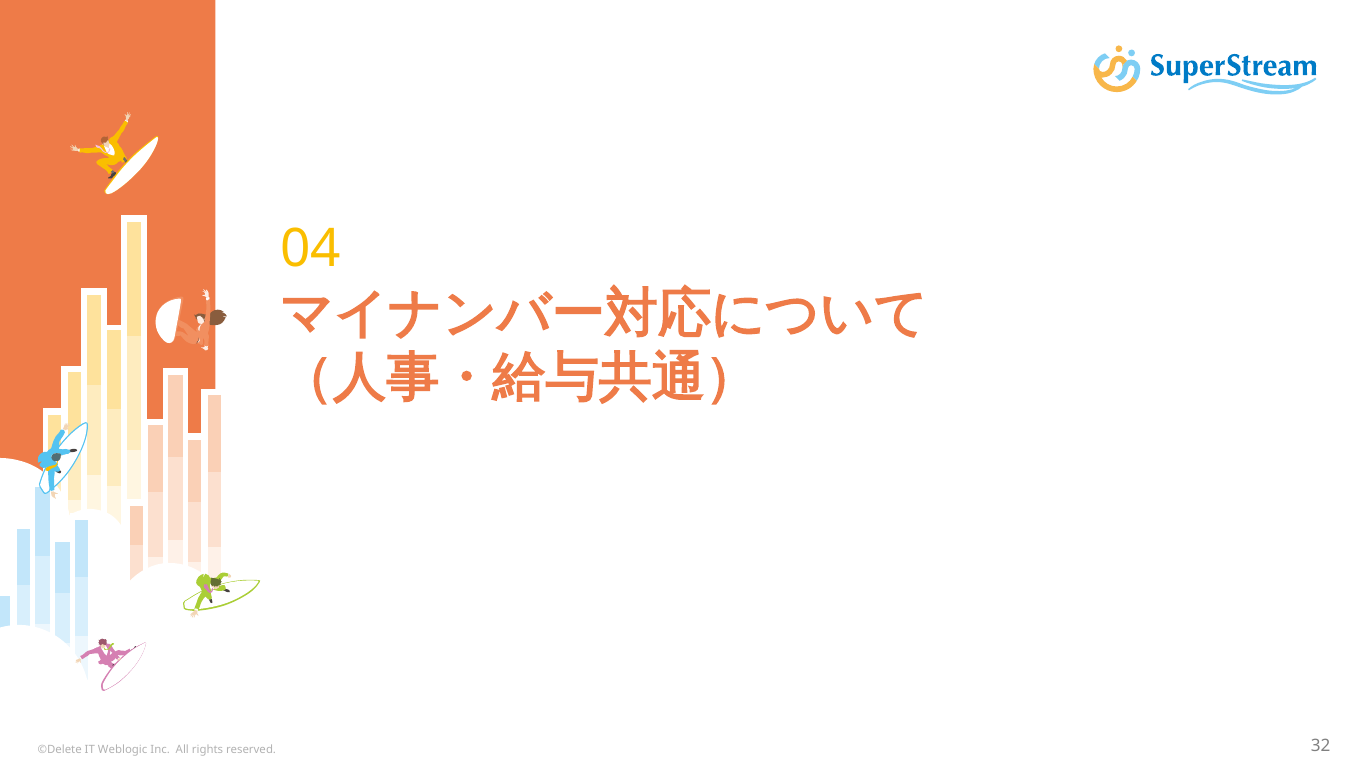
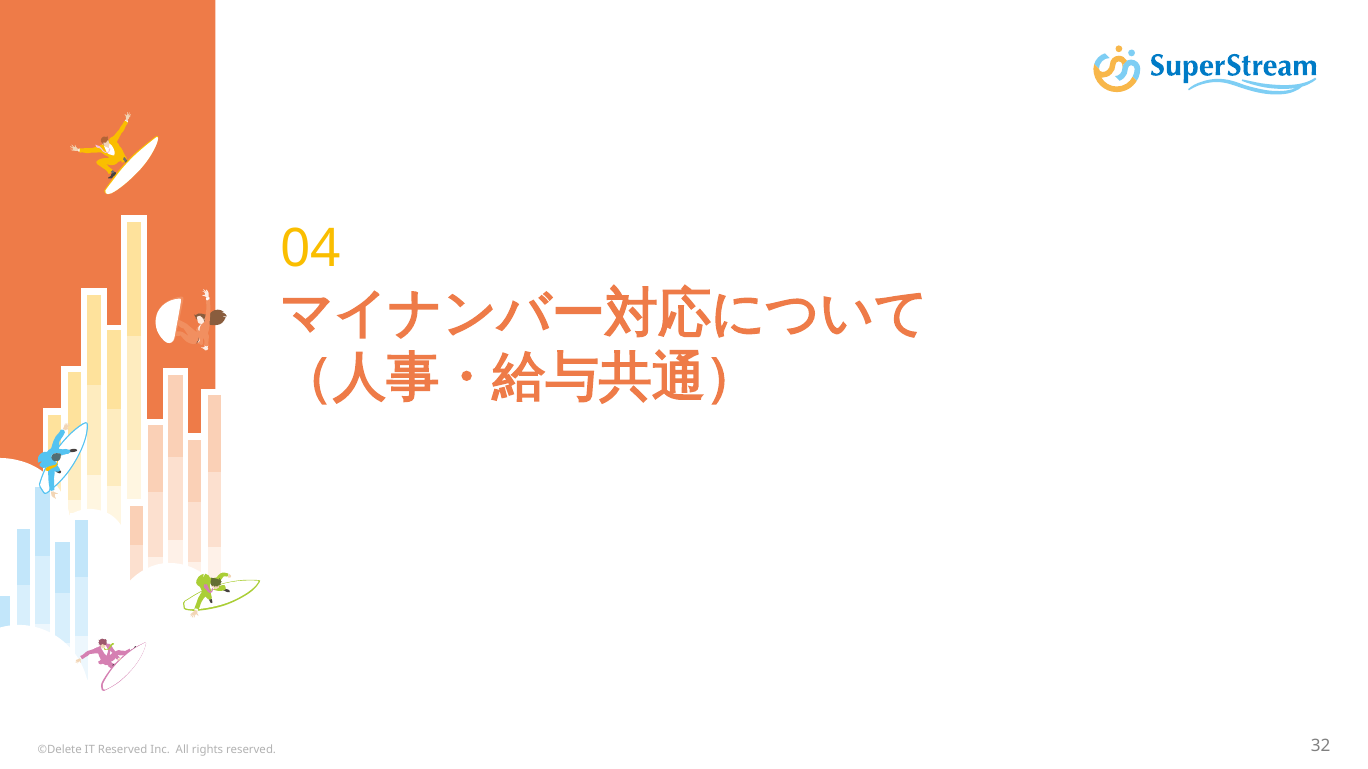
IT Weblogic: Weblogic -> Reserved (123, 750)
